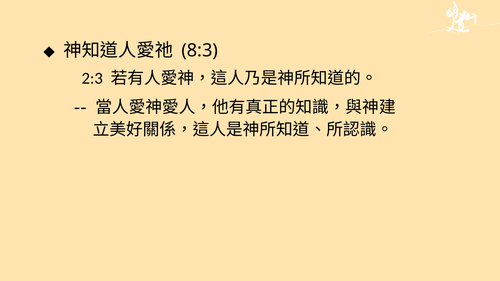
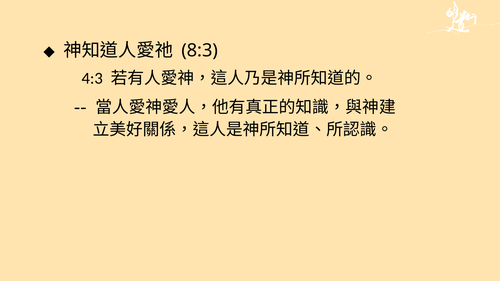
2:3: 2:3 -> 4:3 (92, 78)
